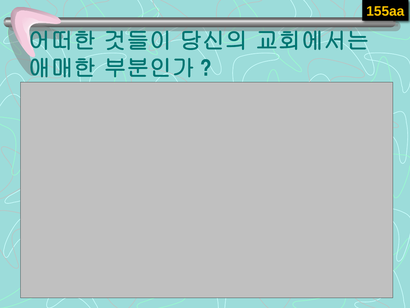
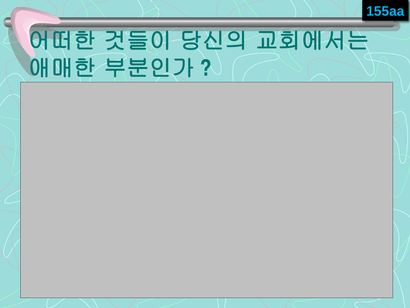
155aa colour: yellow -> light blue (385, 11)
